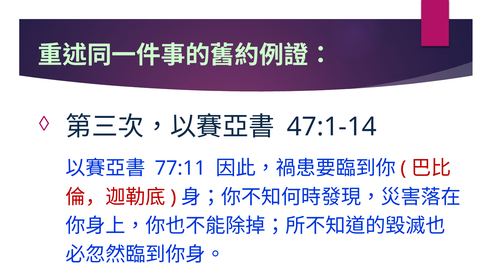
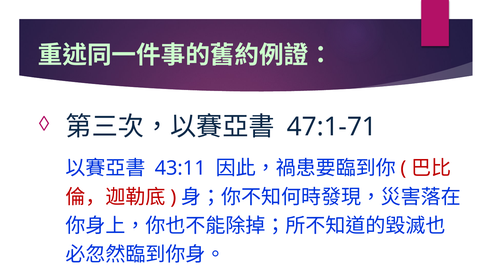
47:1-14: 47:1-14 -> 47:1-71 (332, 127)
77:11: 77:11 -> 43:11 (180, 168)
